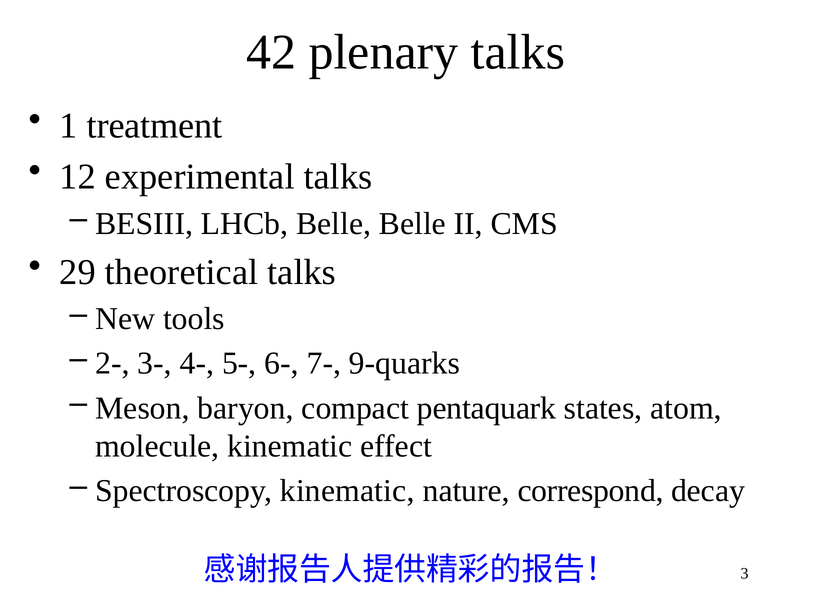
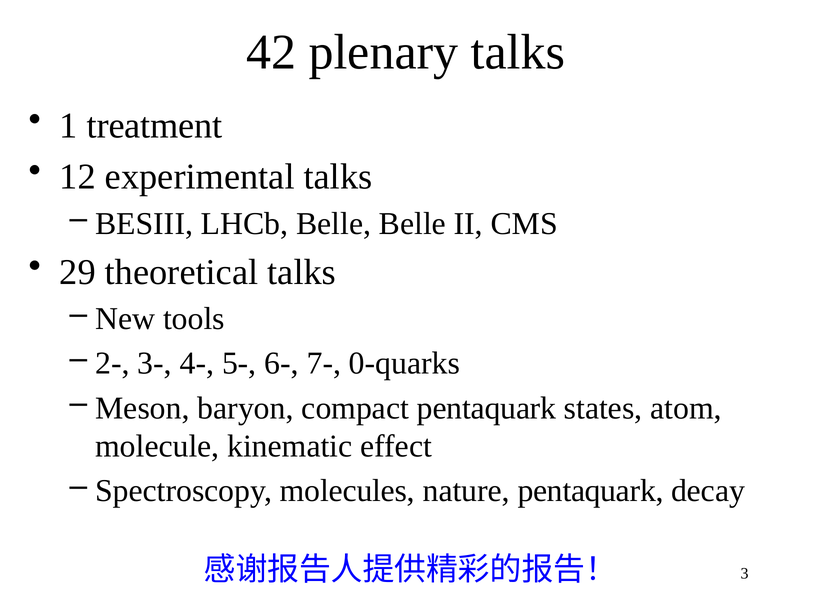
9-quarks: 9-quarks -> 0-quarks (405, 364)
Spectroscopy kinematic: kinematic -> molecules (347, 491)
nature correspond: correspond -> pentaquark (591, 491)
